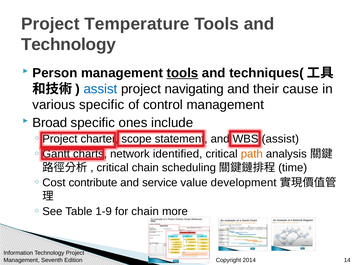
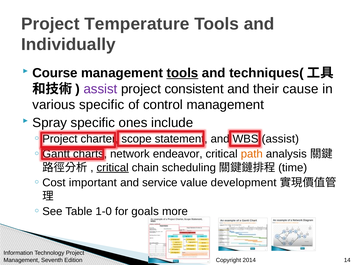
Technology: Technology -> Individually (68, 45)
Person: Person -> Course (55, 73)
assist colour: blue -> purple (100, 89)
navigating: navigating -> consistent (194, 89)
Broad: Broad -> Spray (50, 123)
identified: identified -> endeavor (178, 154)
critical underline: none -> present (113, 168)
contribute: contribute -> important (93, 183)
1-9: 1-9 -> 1-0 (104, 212)
for chain: chain -> goals (145, 212)
